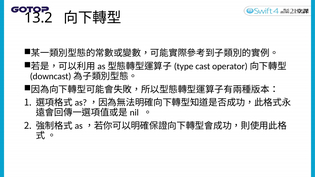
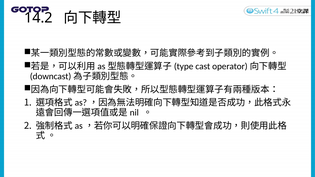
13.2: 13.2 -> 14.2 (38, 18)
